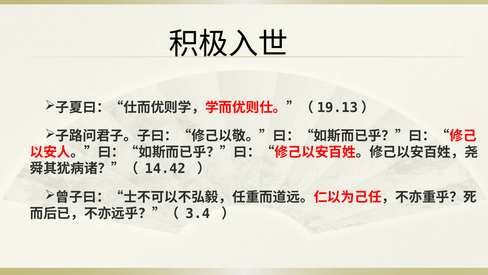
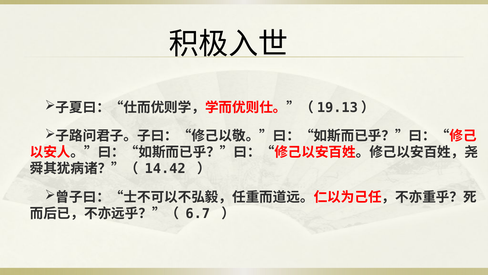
3.4: 3.4 -> 6.7 (198, 213)
